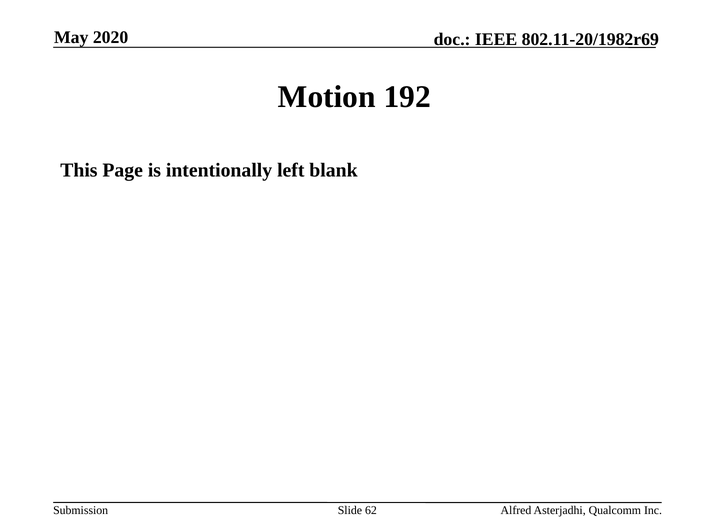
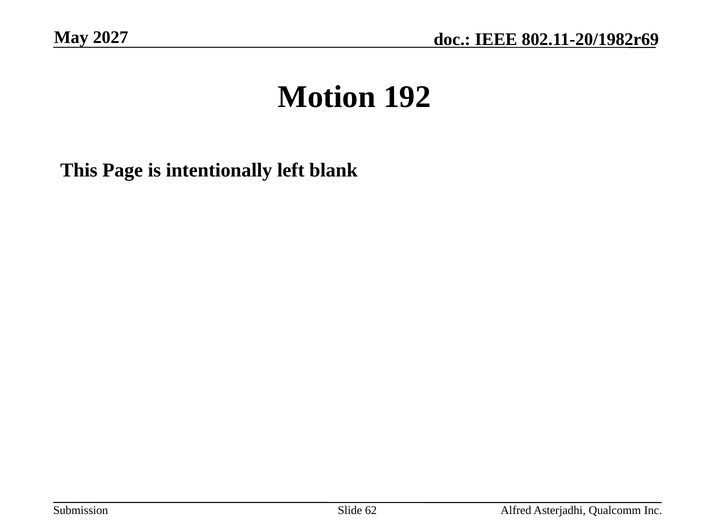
2020: 2020 -> 2027 (111, 38)
